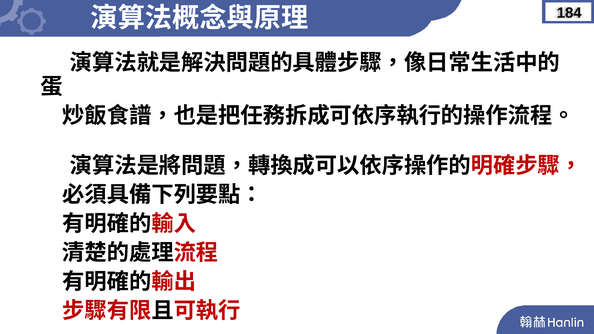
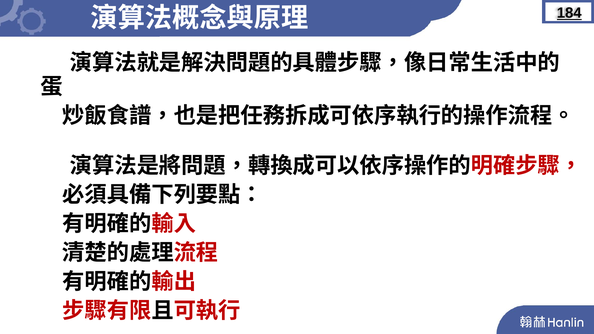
184 underline: none -> present (569, 13)
